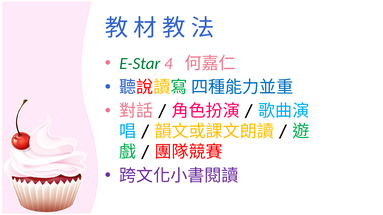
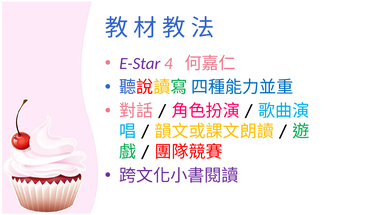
E-Star colour: green -> purple (140, 64)
